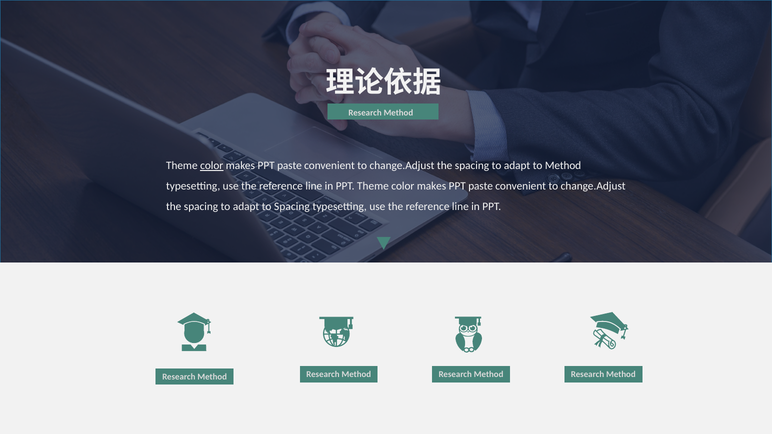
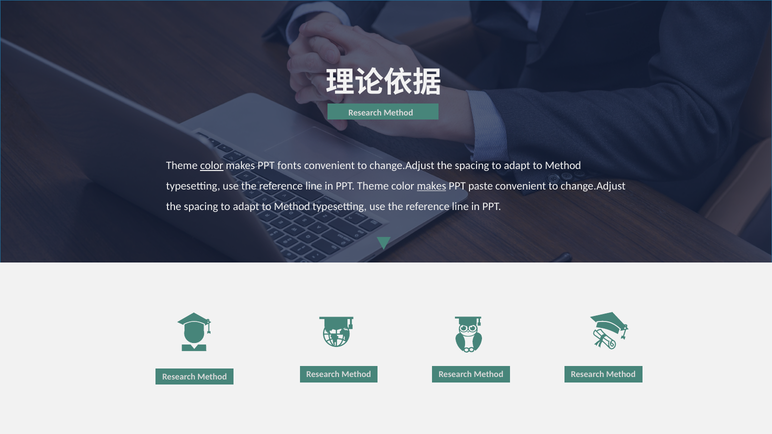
paste: paste -> fonts (289, 166)
makes underline: none -> present (432, 186)
Spacing: Spacing -> Method (292, 206)
